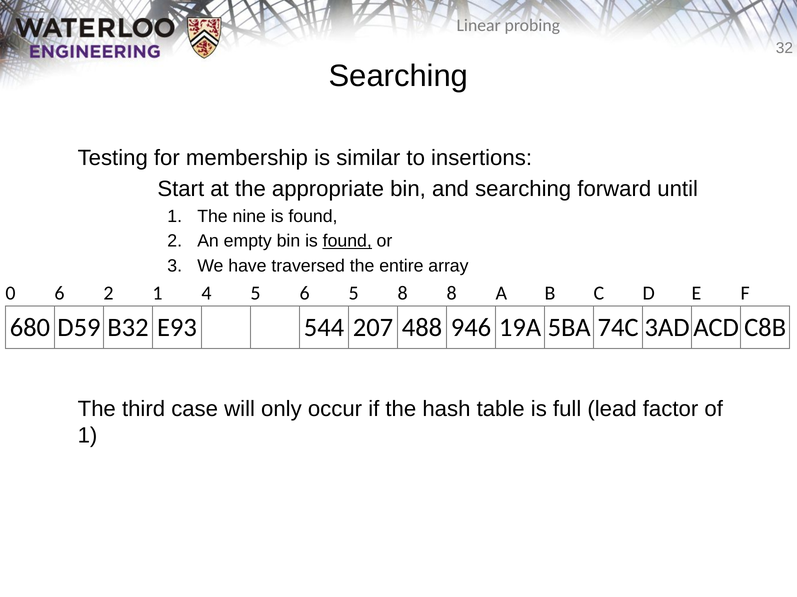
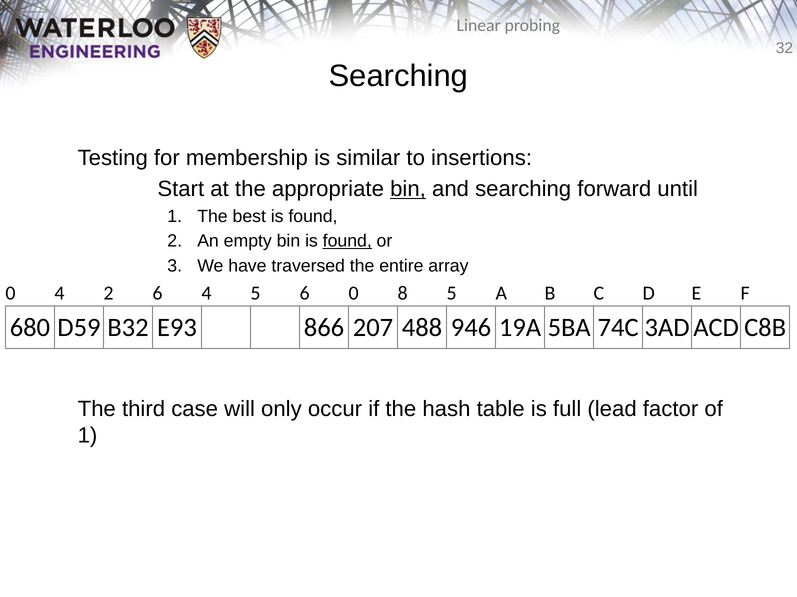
bin underline: none -> present (408, 189)
nine: nine -> best (249, 216)
0 6: 6 -> 4 (59, 293)
2 1: 1 -> 6 (158, 293)
6 5: 5 -> 0 (354, 293)
8 8: 8 -> 5 (452, 293)
544: 544 -> 866 (324, 328)
